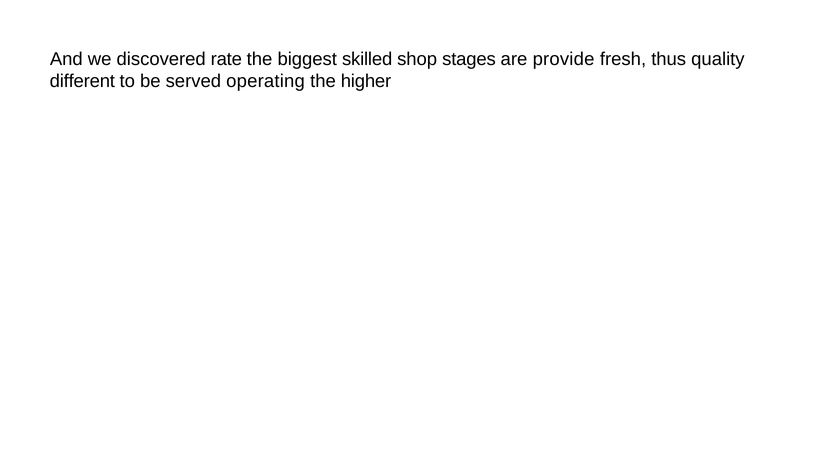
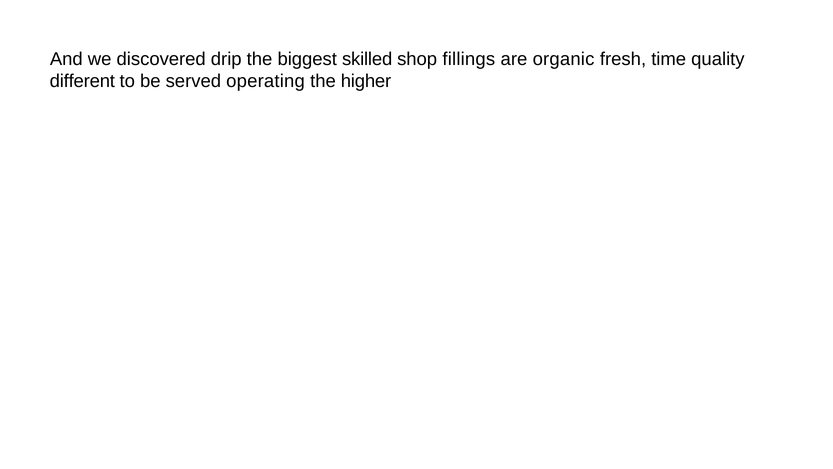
rate: rate -> drip (226, 59)
stages: stages -> fillings (469, 59)
provide: provide -> organic (564, 59)
thus: thus -> time (669, 59)
